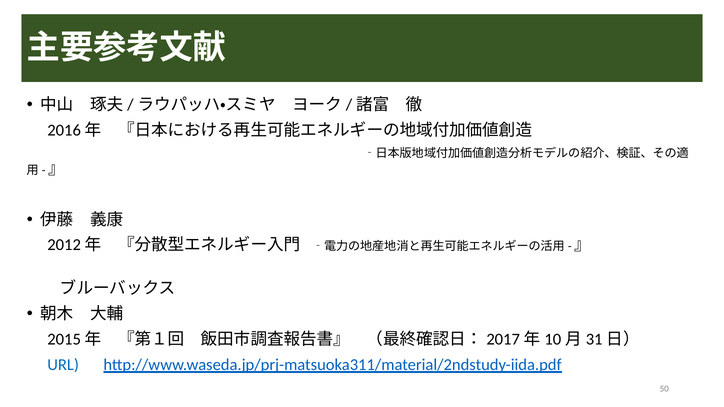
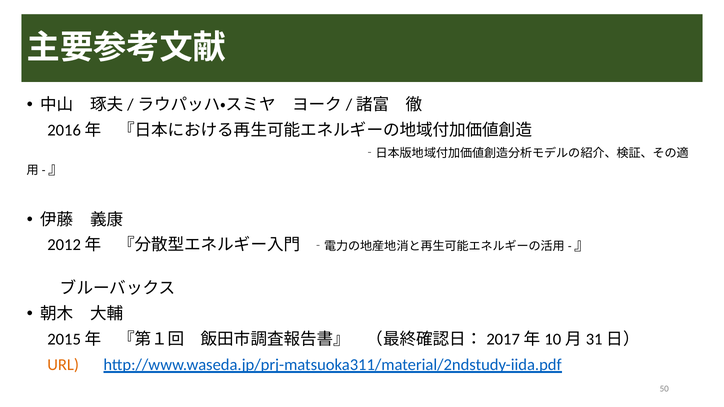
URL colour: blue -> orange (63, 365)
